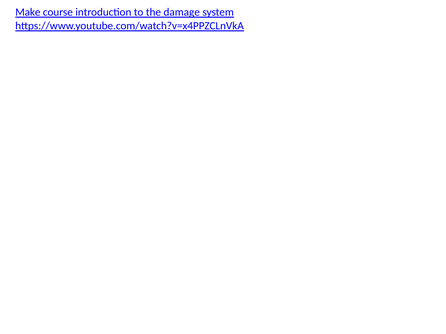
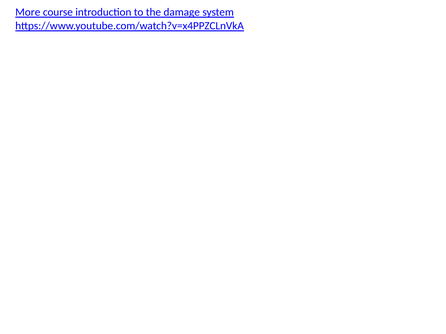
Make: Make -> More (28, 12)
